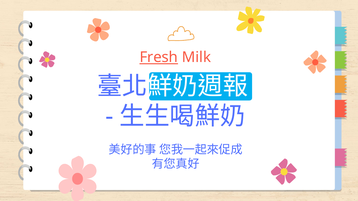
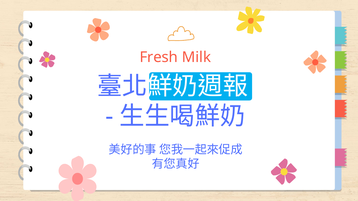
Fresh underline: present -> none (159, 57)
